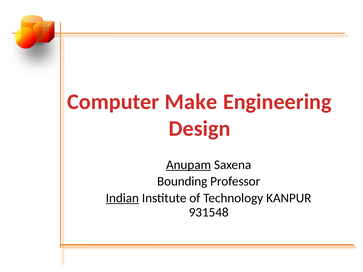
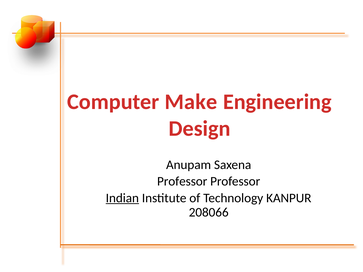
Anupam underline: present -> none (189, 165)
Bounding: Bounding -> Professor (182, 182)
931548: 931548 -> 208066 (209, 212)
